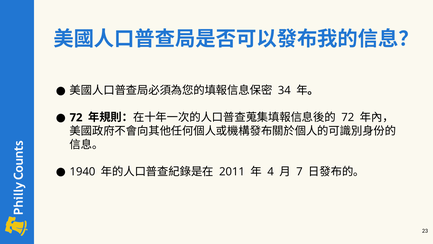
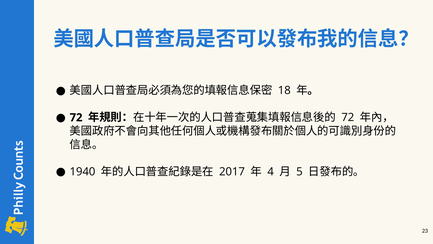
34: 34 -> 18 (284, 90)
2011: 2011 -> 2017 (232, 171)
7: 7 -> 5 (299, 171)
